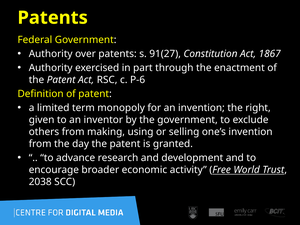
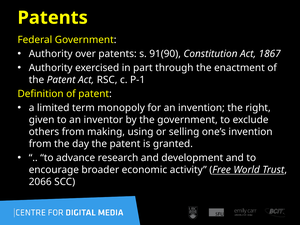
91(27: 91(27 -> 91(90 (165, 54)
P-6: P-6 -> P-1 (138, 80)
2038: 2038 -> 2066 (40, 182)
